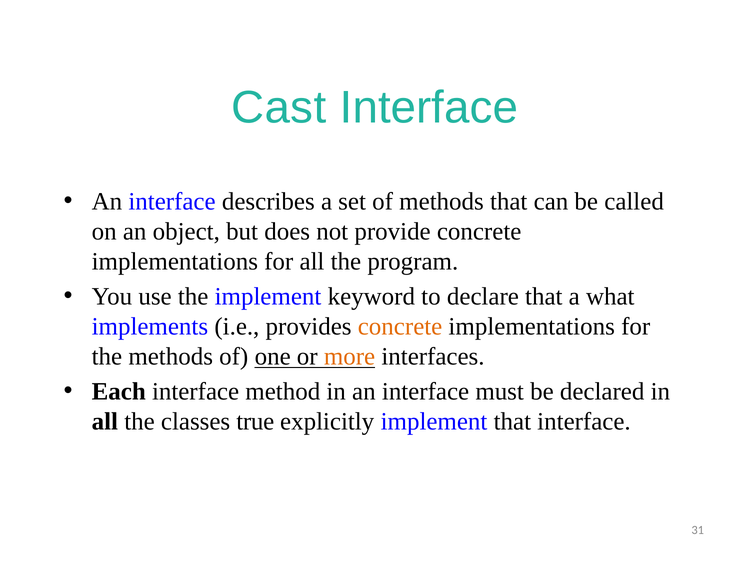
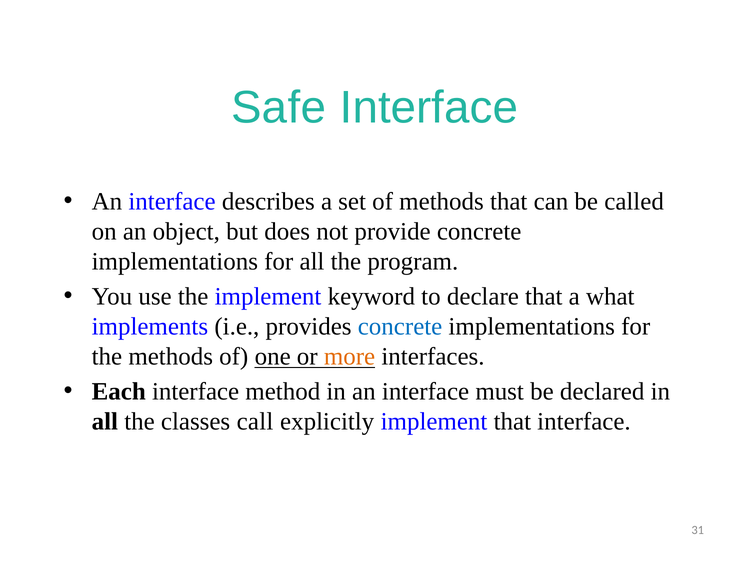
Cast: Cast -> Safe (279, 107)
concrete colour: orange -> blue (400, 326)
true: true -> call (255, 421)
